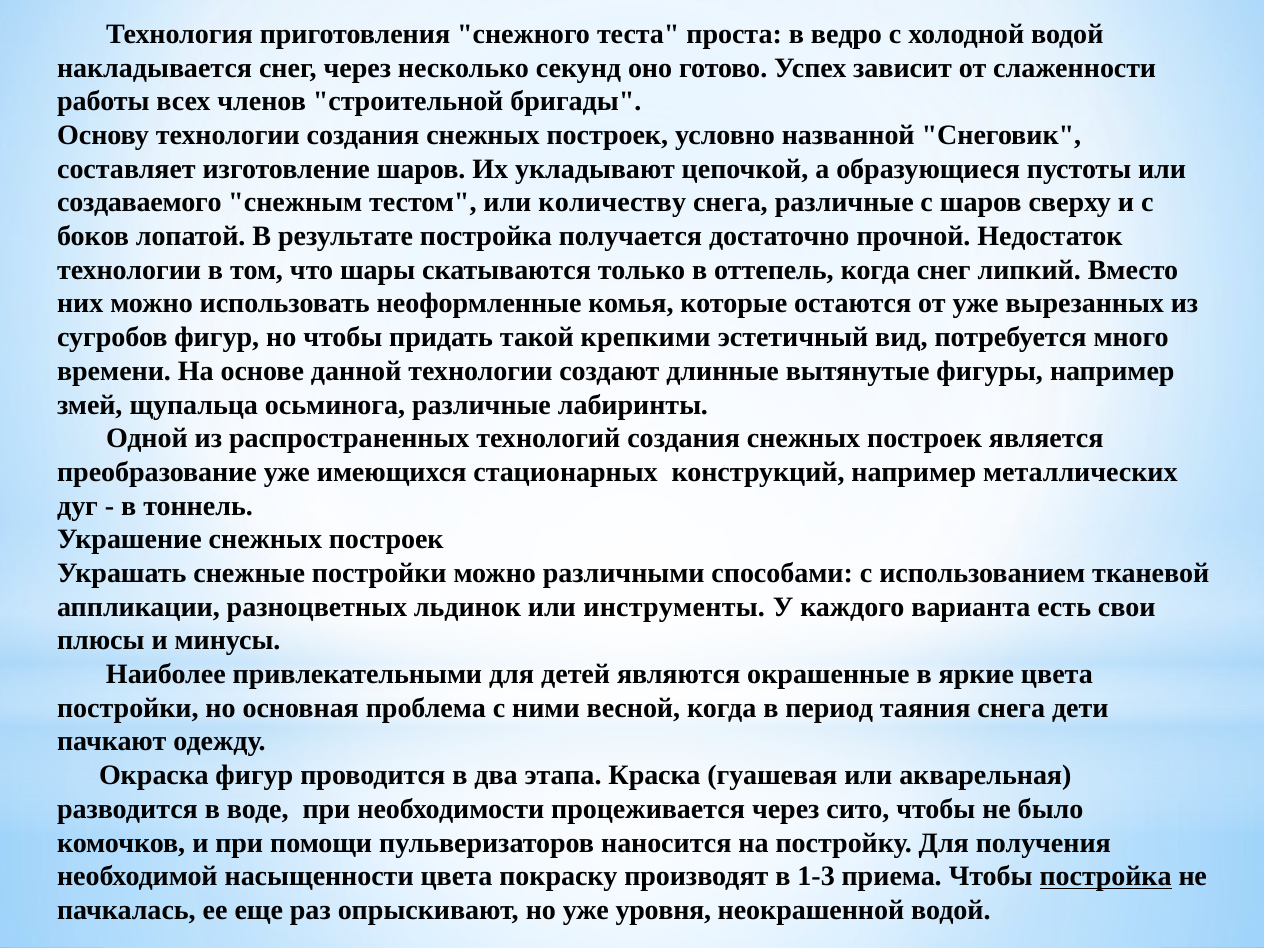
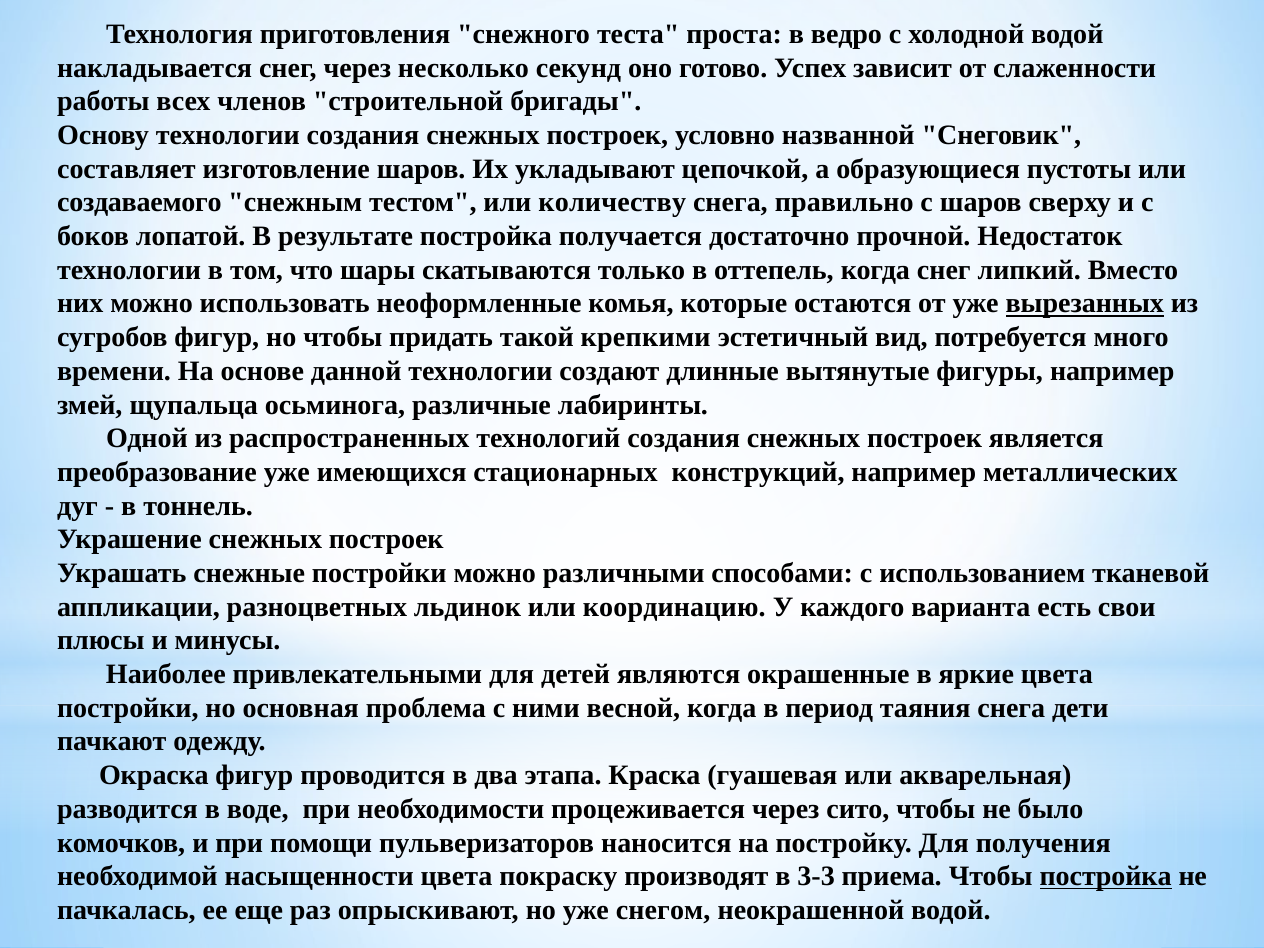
снега различные: различные -> правильно (844, 203)
вырезанных underline: none -> present (1085, 304)
инструменты: инструменты -> координацию (674, 607)
1-3: 1-3 -> 3-3 (816, 876)
уровня: уровня -> снегом (663, 910)
